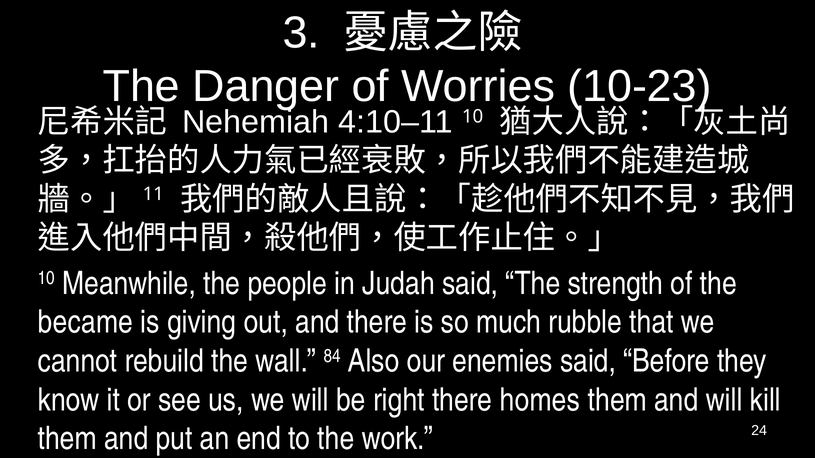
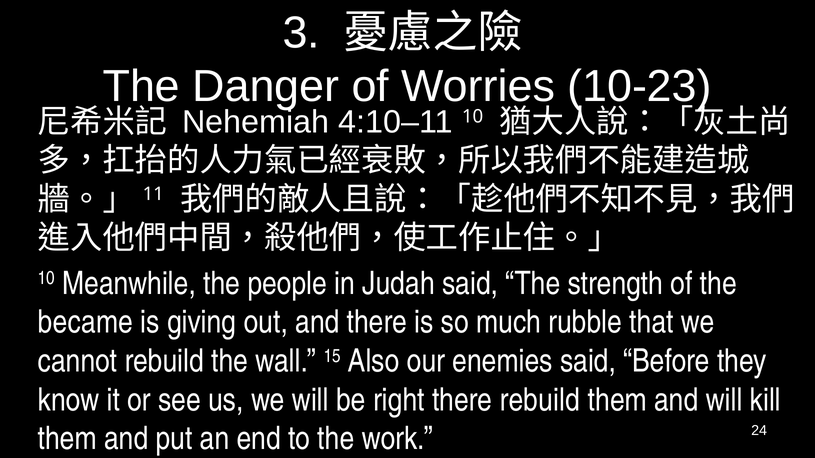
84: 84 -> 15 (332, 356)
there homes: homes -> rebuild (540, 400)
